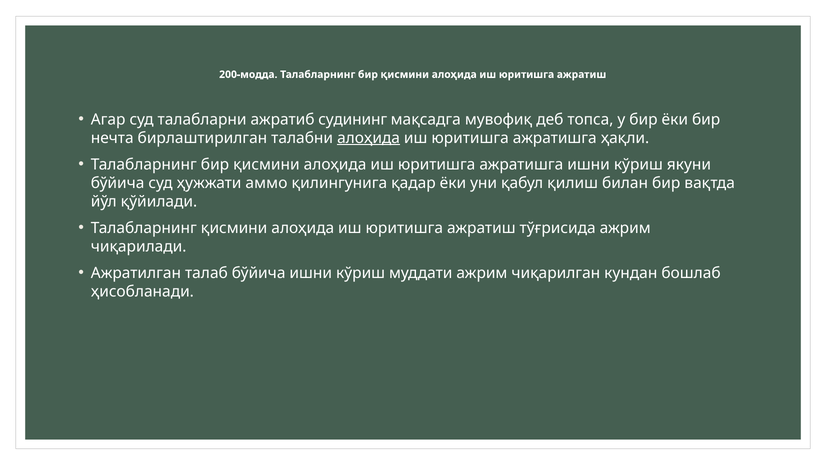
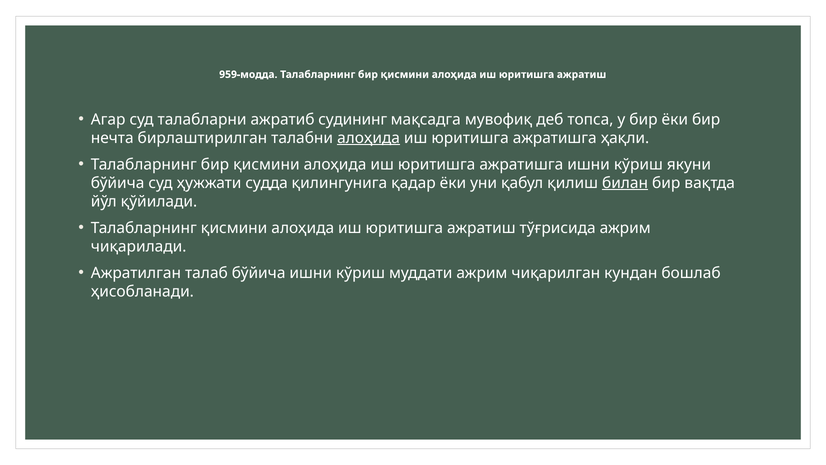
200-модда: 200-модда -> 959-модда (248, 74)
аммо: аммо -> судда (267, 183)
билан underline: none -> present (625, 183)
